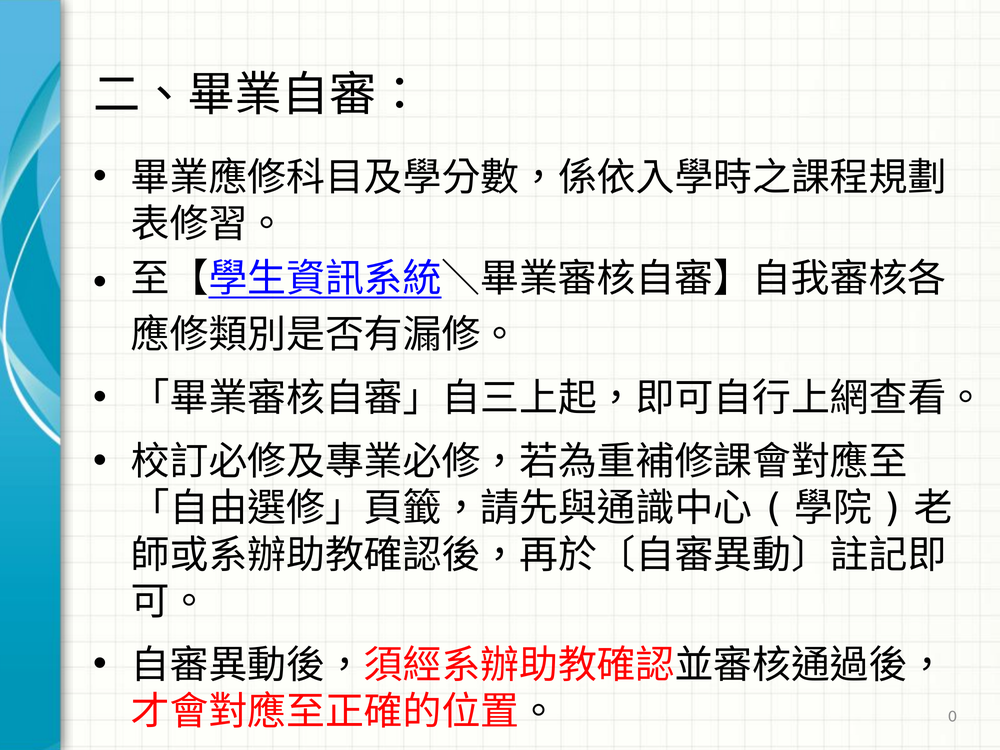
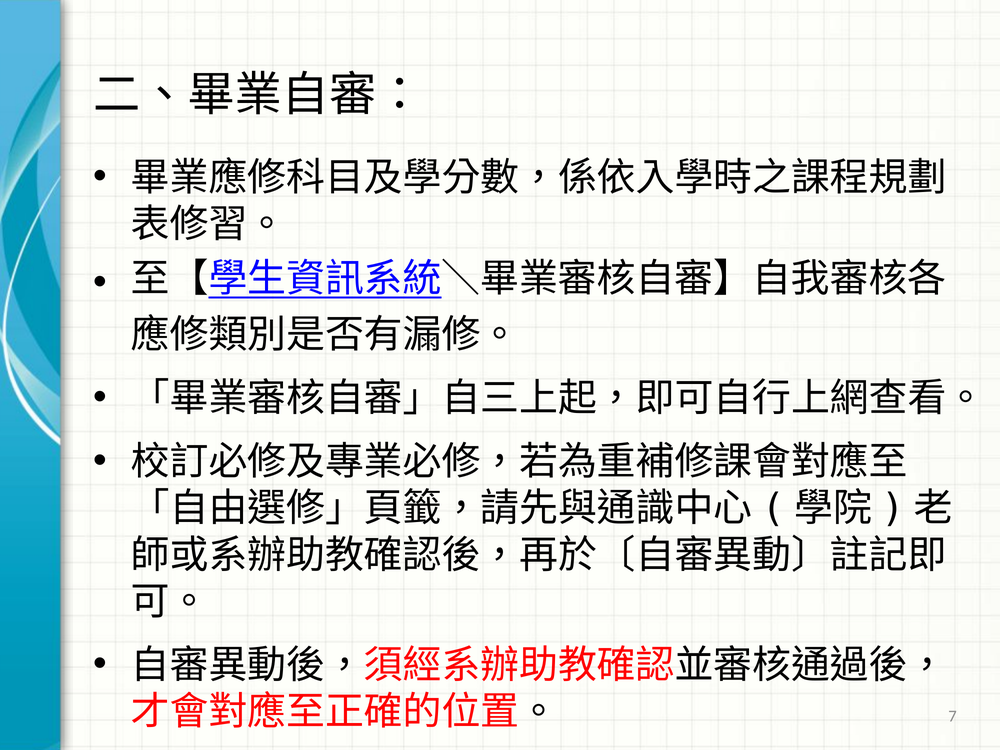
0: 0 -> 7 (953, 716)
